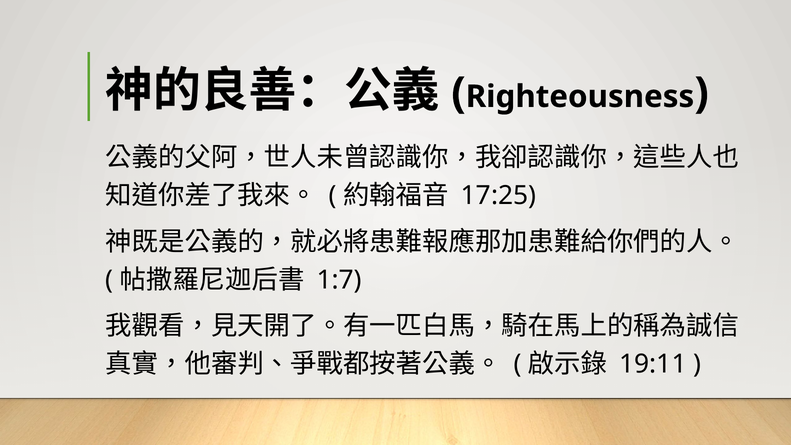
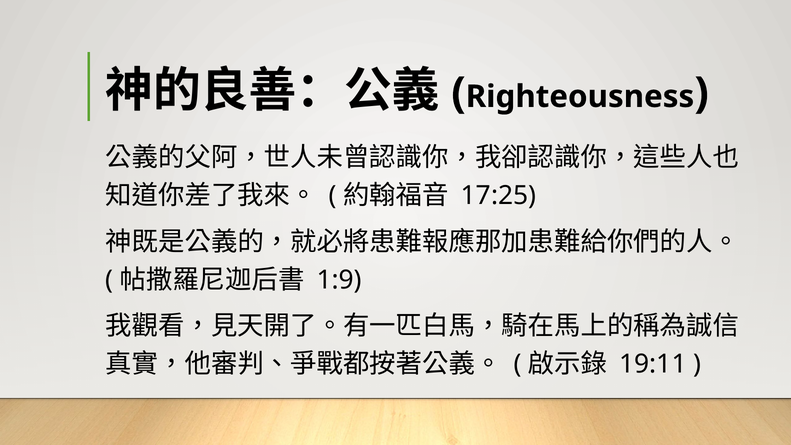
1:7: 1:7 -> 1:9 (339, 280)
